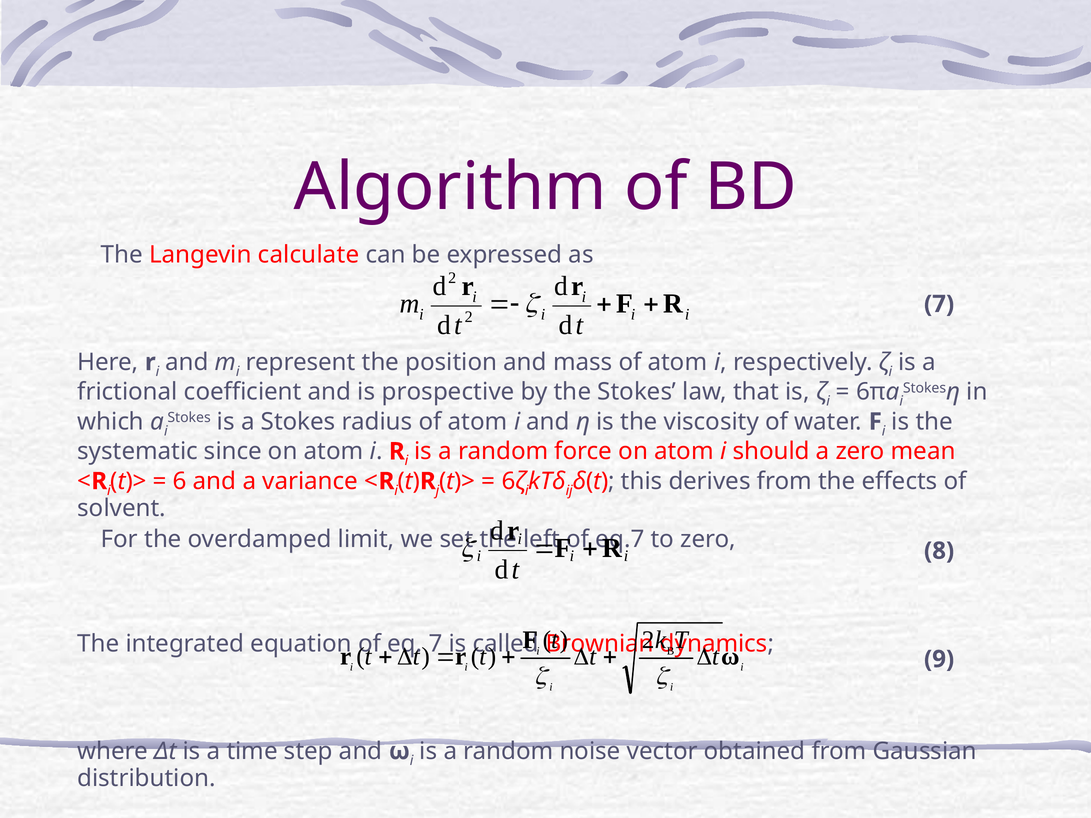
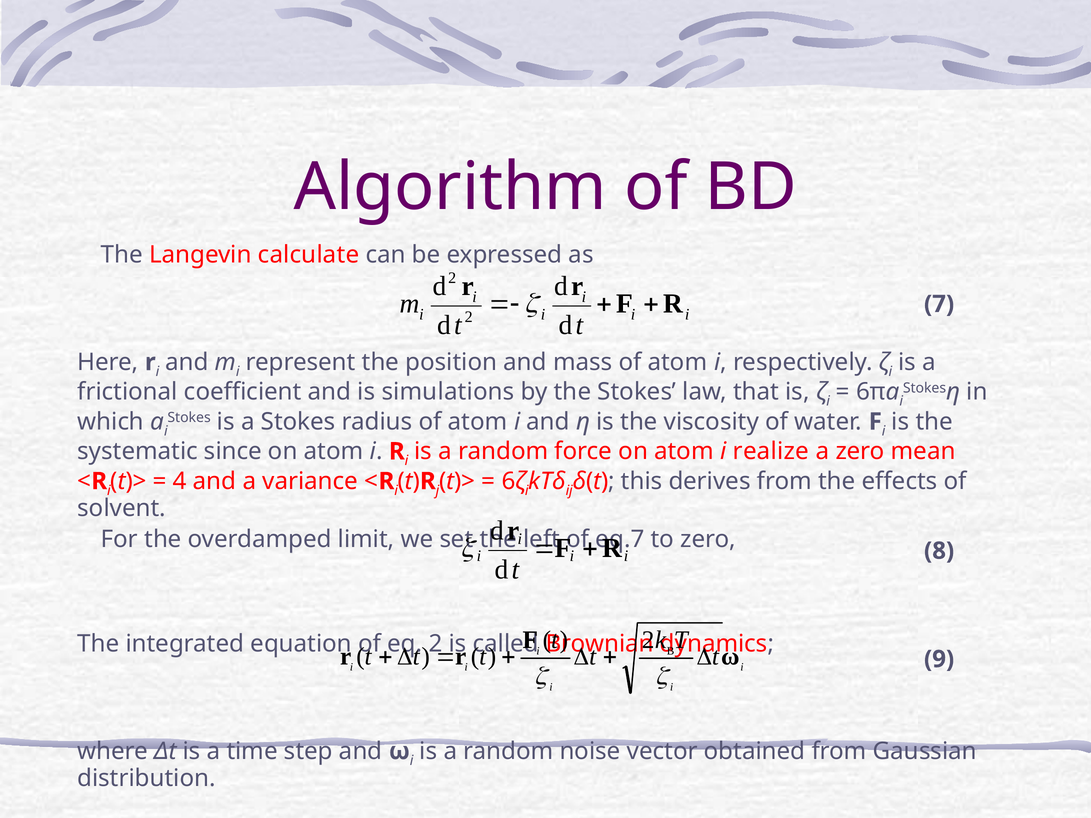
prospective: prospective -> simulations (448, 392)
should: should -> realize (771, 452)
6: 6 -> 4 (180, 481)
7: 7 -> 2 (435, 644)
